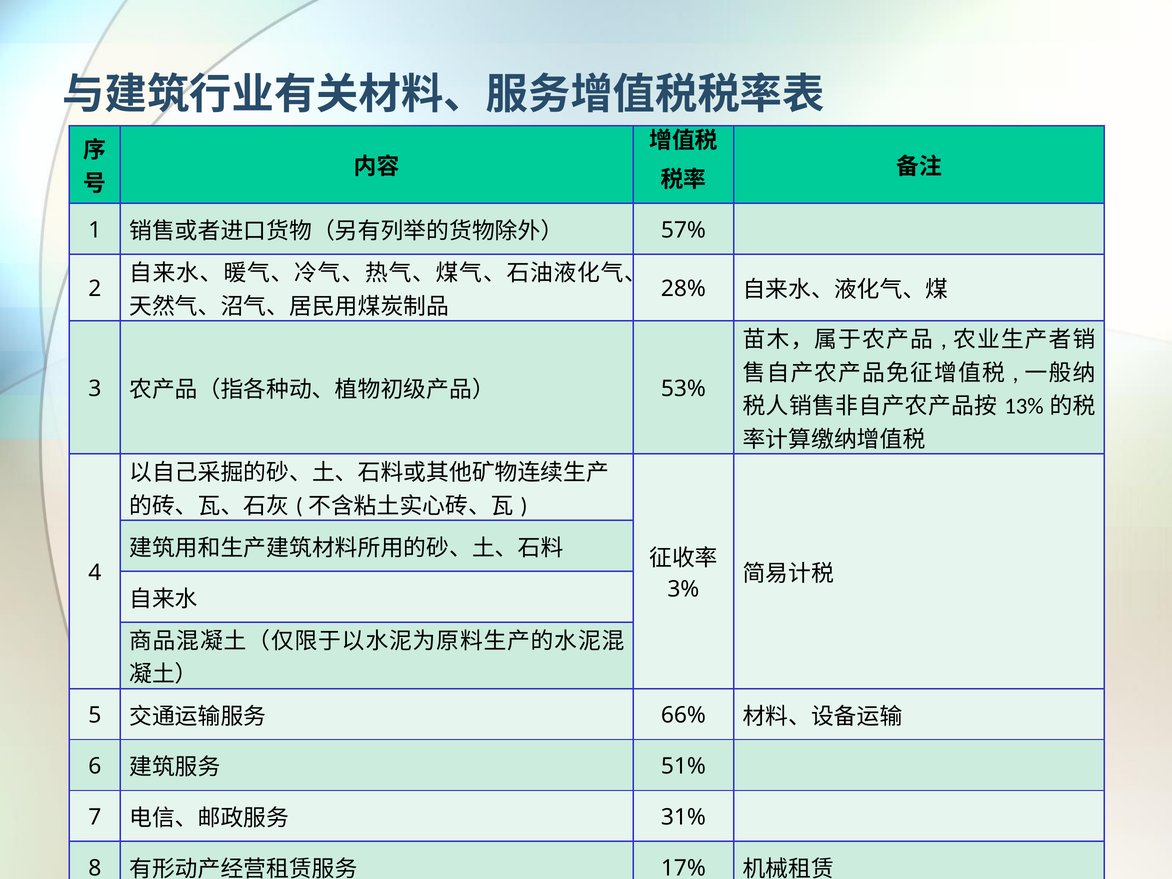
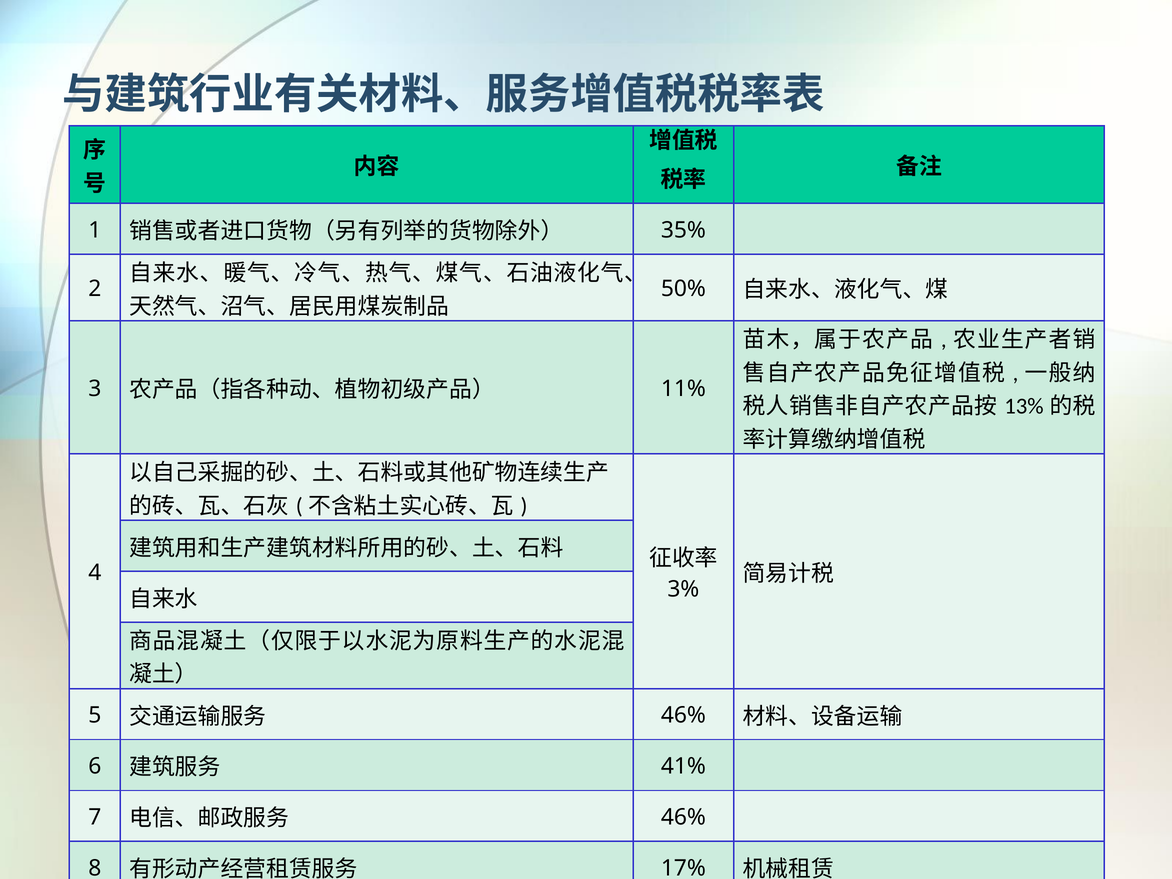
57%: 57% -> 35% (683, 230)
28%: 28% -> 50% (683, 289)
53%: 53% -> 11% (683, 389)
66%: 66% -> 46% (683, 715)
51%: 51% -> 41% (683, 766)
31%: 31% -> 46% (683, 817)
